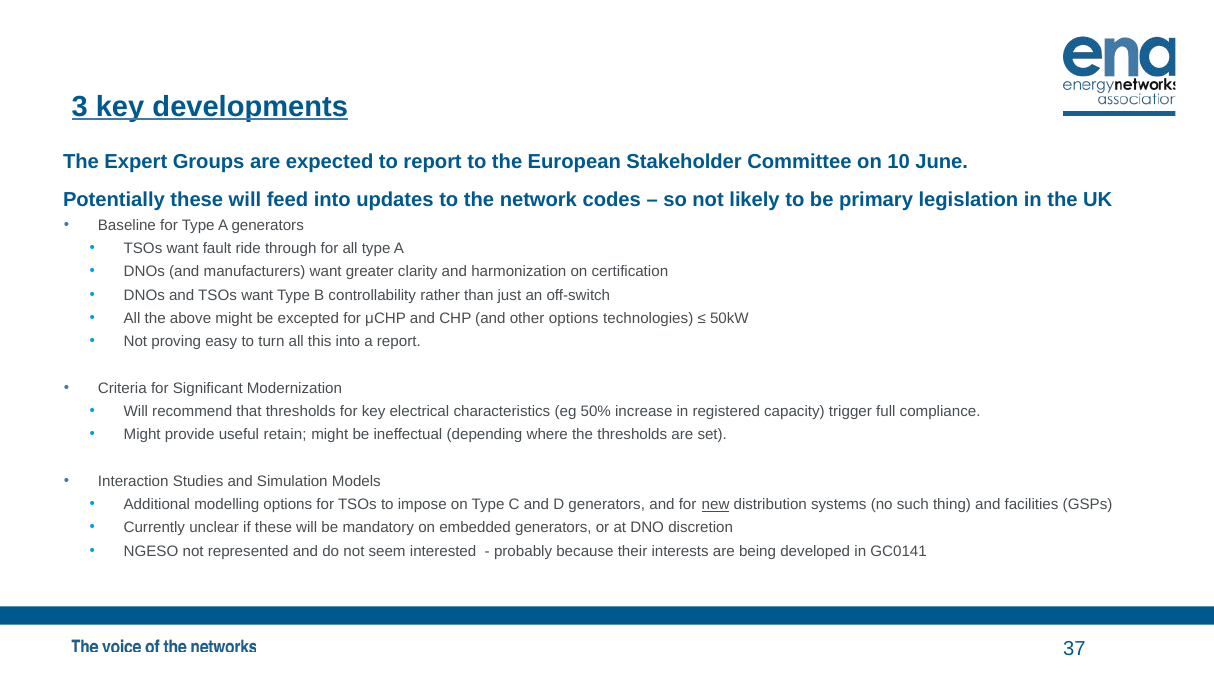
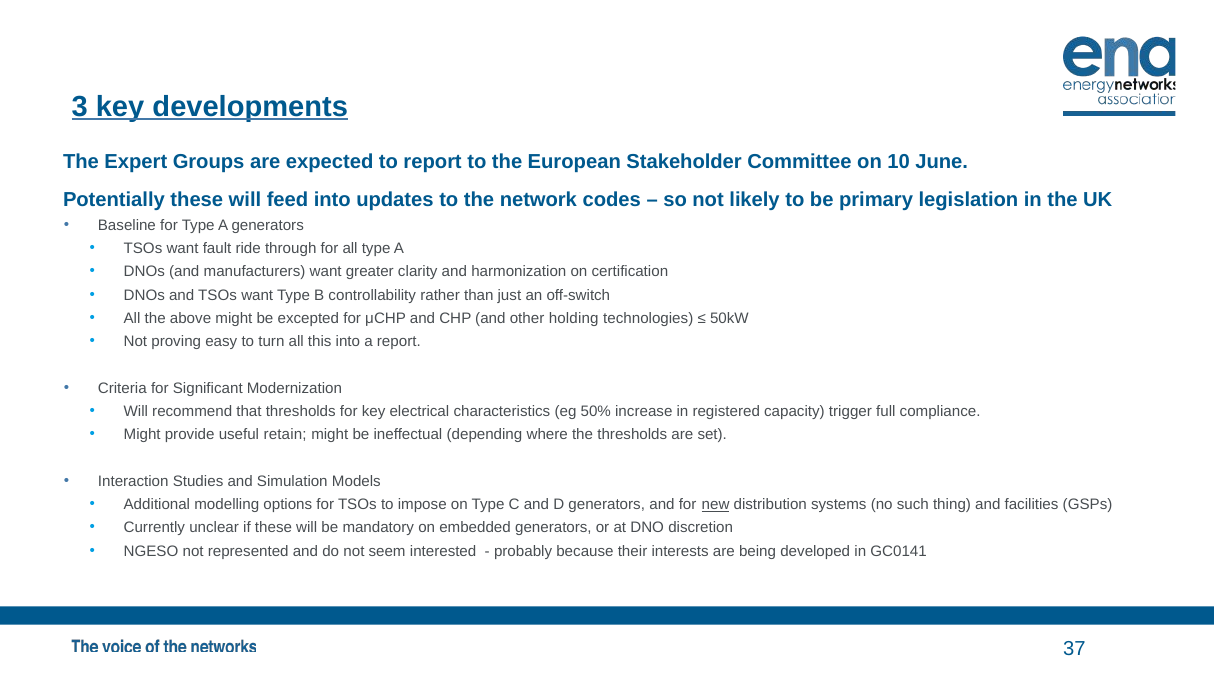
other options: options -> holding (574, 318)
